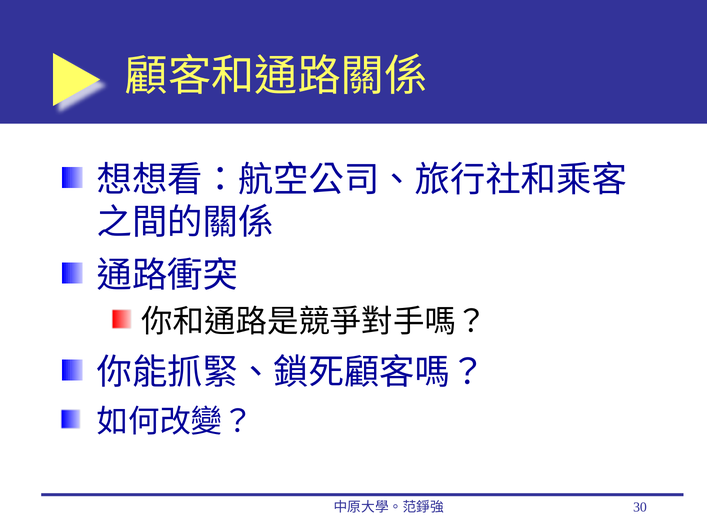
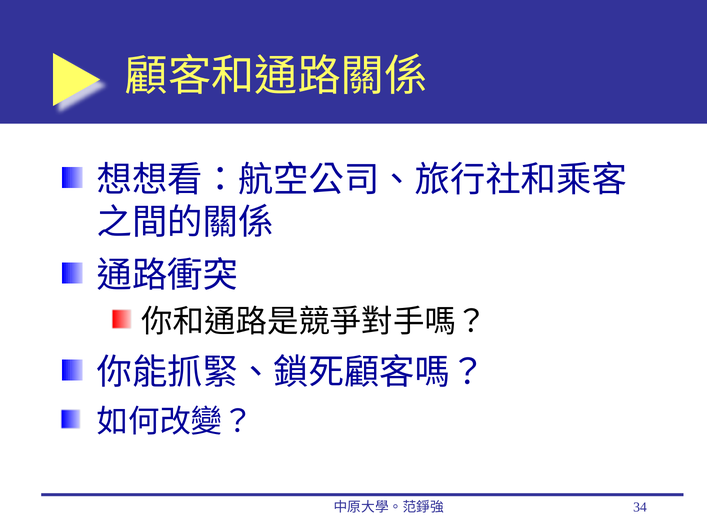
30: 30 -> 34 (640, 508)
